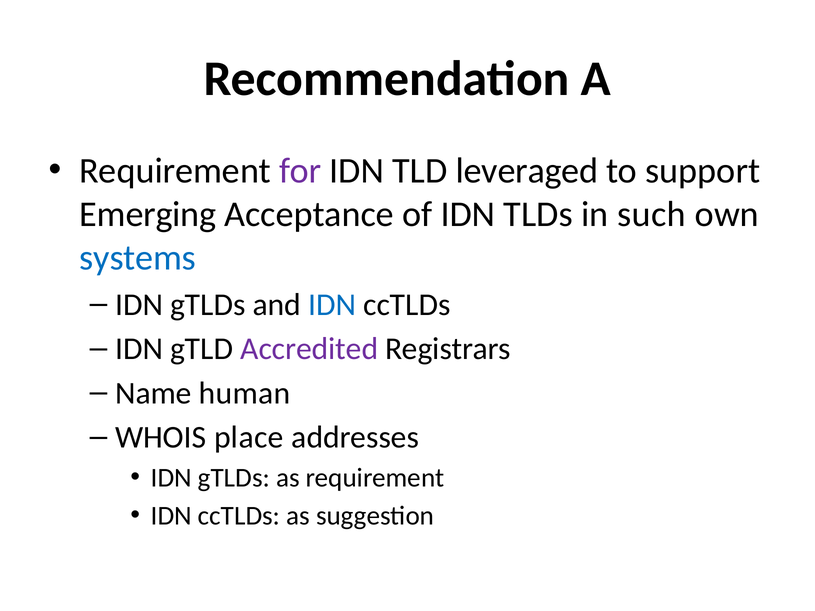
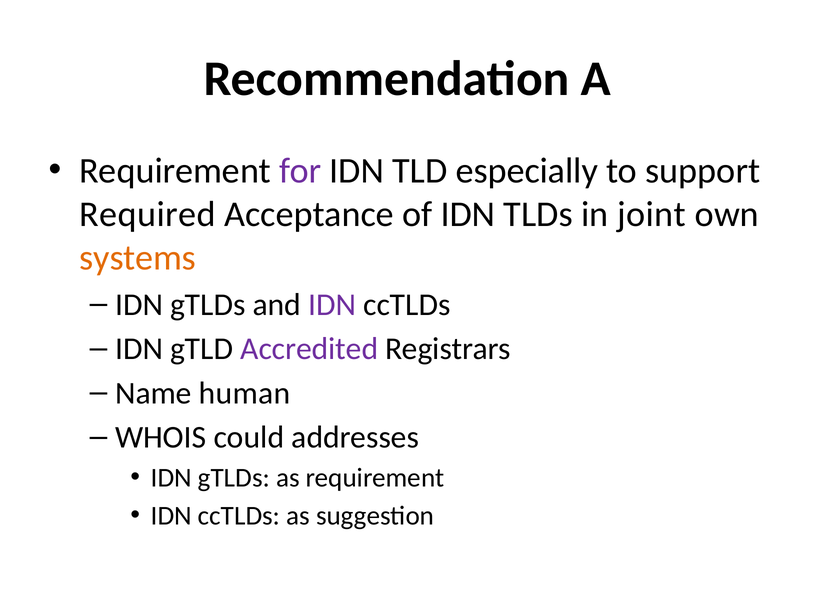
leveraged: leveraged -> especially (527, 171)
Emerging: Emerging -> Required (148, 215)
such: such -> joint (651, 215)
systems colour: blue -> orange (138, 258)
IDN colour: blue -> purple (332, 305)
place: place -> could (249, 438)
